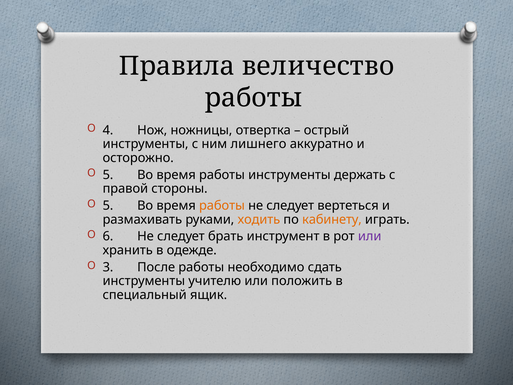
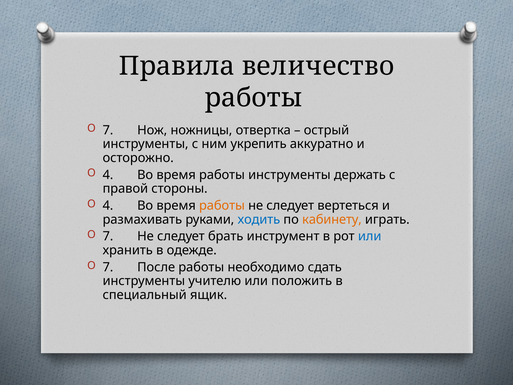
4: 4 -> 7 (108, 130)
лишнего: лишнего -> укрепить (259, 144)
5: 5 -> 4 (108, 175)
5: 5 -> 4 (108, 205)
ходить colour: orange -> blue (259, 219)
6: 6 -> 7 (108, 236)
или colour: purple -> blue (370, 236)
3: 3 -> 7 (108, 267)
